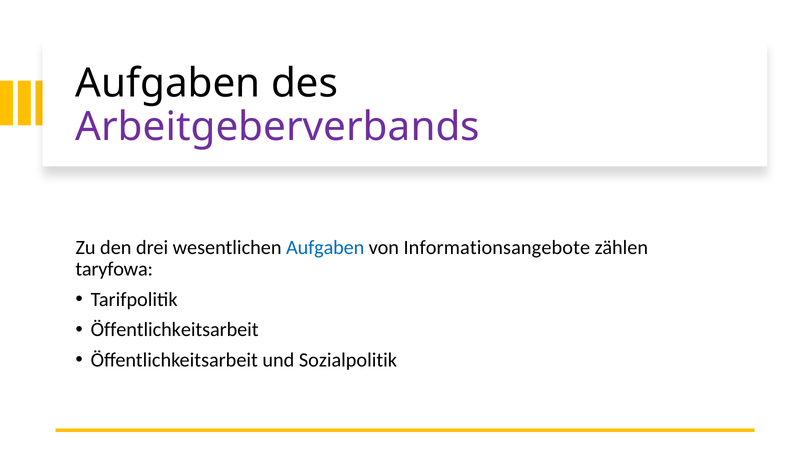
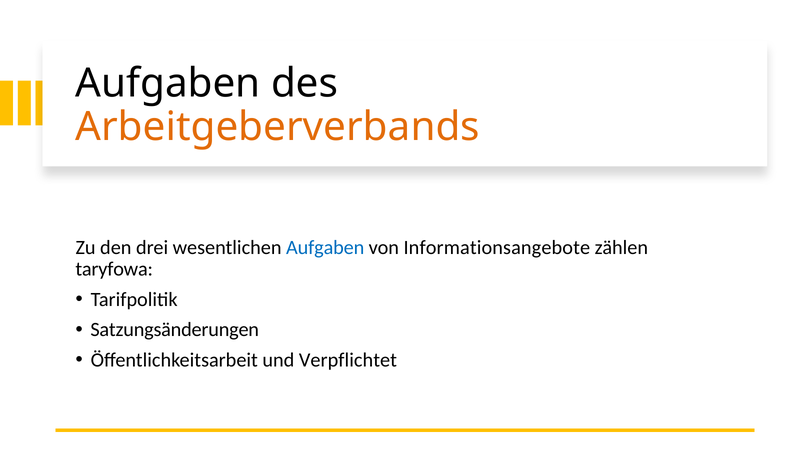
Arbeitgeberverbands colour: purple -> orange (278, 127)
Öffentlichkeitsarbeit: Öffentlichkeitsarbeit -> Satzungsänderungen (175, 330)
Sozialpolitik: Sozialpolitik -> Verpflichtet (348, 361)
